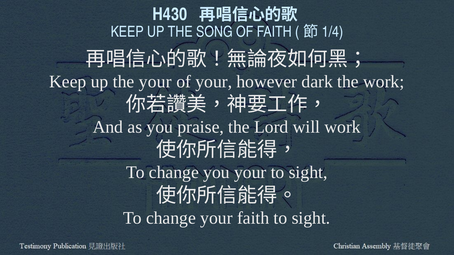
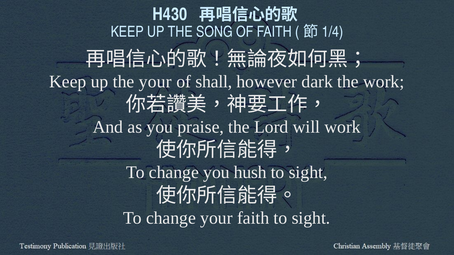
of your: your -> shall (214, 82)
you your: your -> hush (250, 173)
